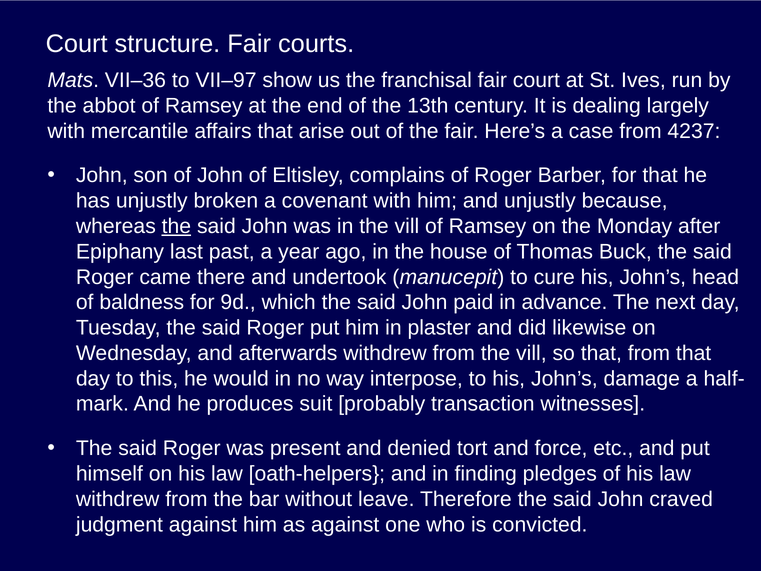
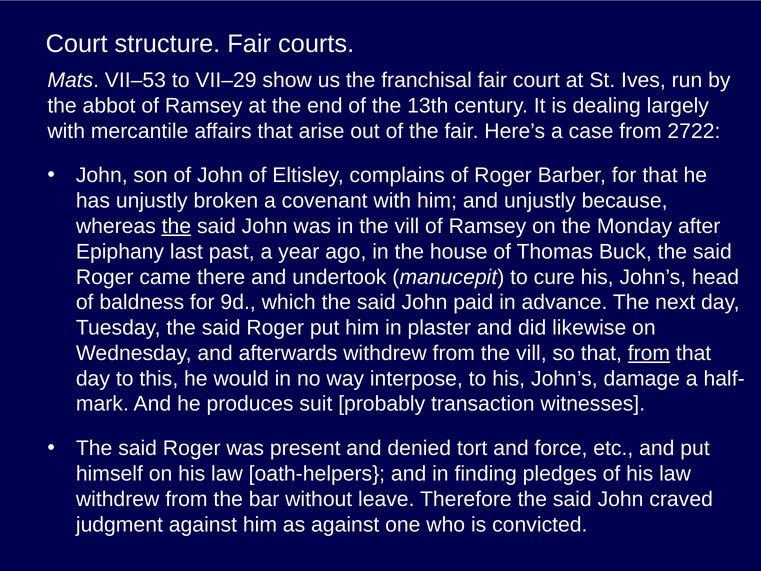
VII–36: VII–36 -> VII–53 (135, 80)
VII–97: VII–97 -> VII–29 (226, 80)
4237: 4237 -> 2722 (694, 131)
from underline: none -> present (649, 353)
